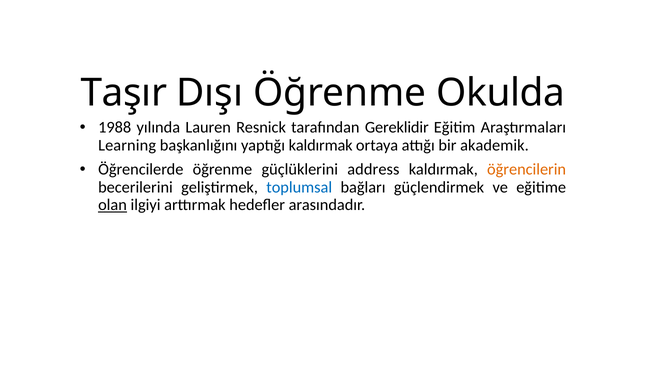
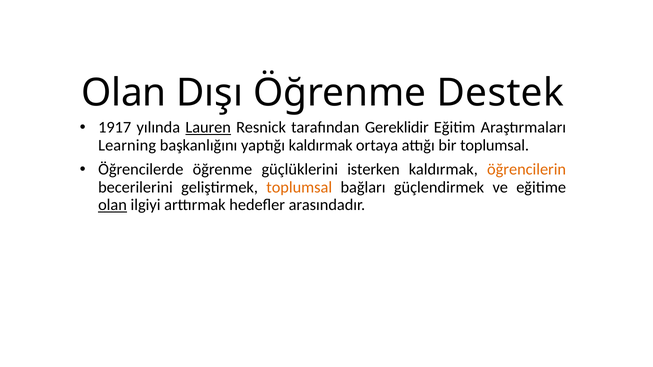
Taşır: Taşır -> Olan (124, 93)
Okulda: Okulda -> Destek (500, 93)
1988: 1988 -> 1917 (115, 128)
Lauren underline: none -> present (208, 128)
bir akademik: akademik -> toplumsal (495, 145)
address: address -> isterken (374, 170)
toplumsal colour: blue -> orange (299, 187)
